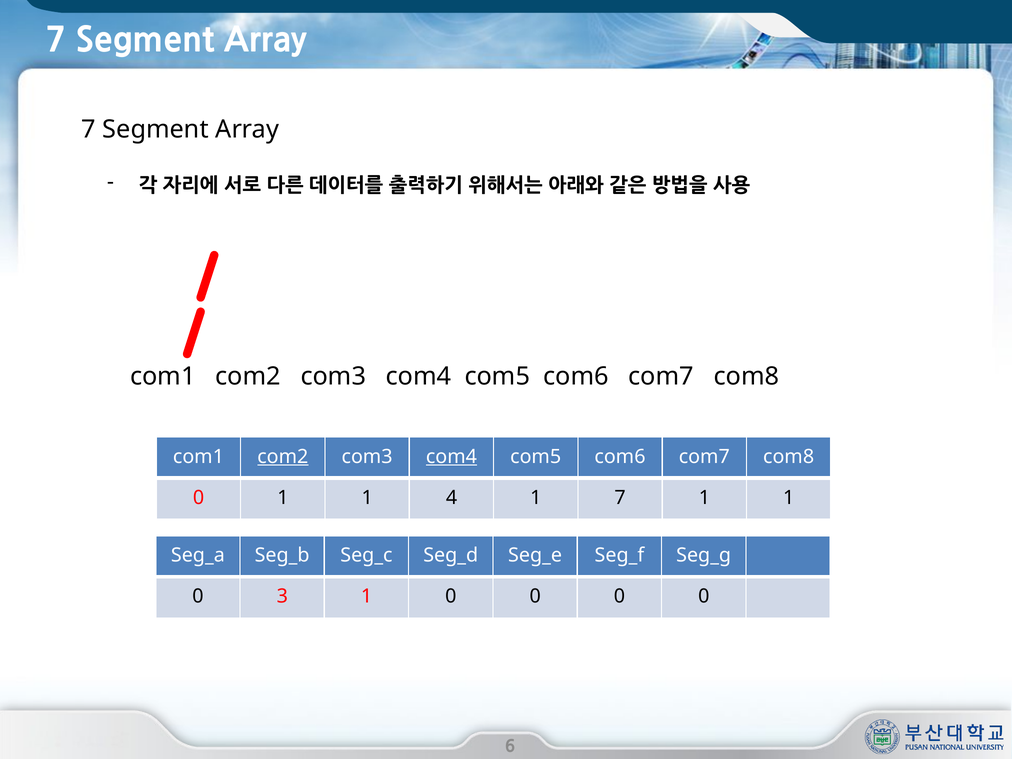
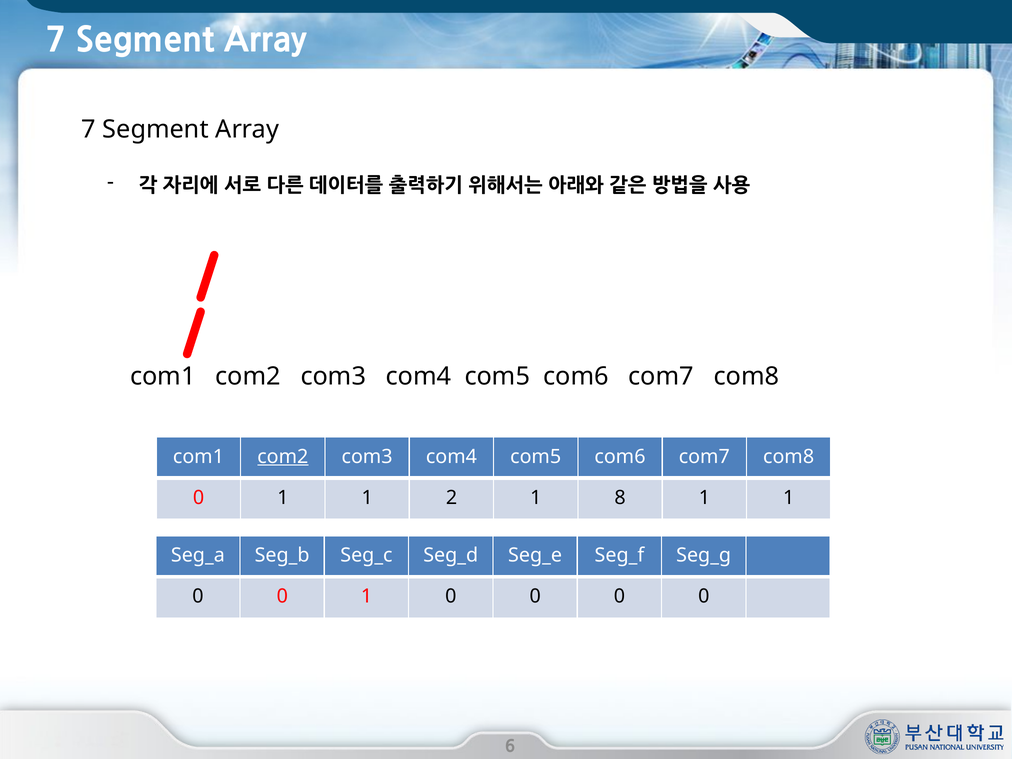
com4 underline: present -> none (451, 457)
4: 4 -> 2 (452, 498)
1 7: 7 -> 8 (620, 498)
3: 3 -> 0 (282, 596)
